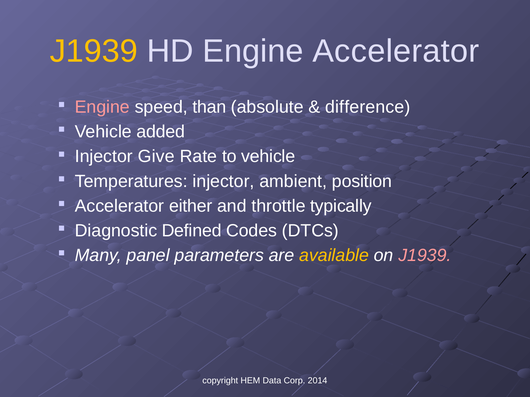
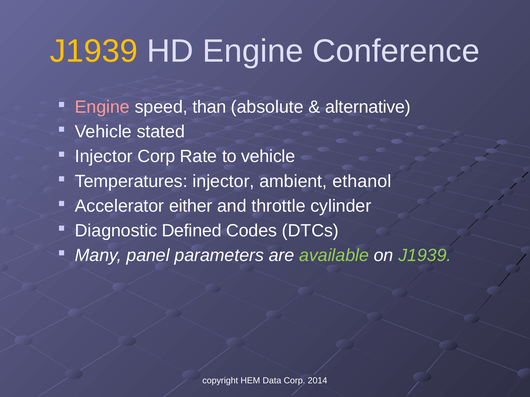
Engine Accelerator: Accelerator -> Conference (396, 51)
difference: difference -> alternative (368, 107)
added: added -> stated (161, 132)
Injector Give: Give -> Corp (156, 157)
position: position -> ethanol (362, 181)
typically: typically -> cylinder (341, 206)
available colour: yellow -> light green (334, 256)
J1939 colour: pink -> light green (425, 256)
